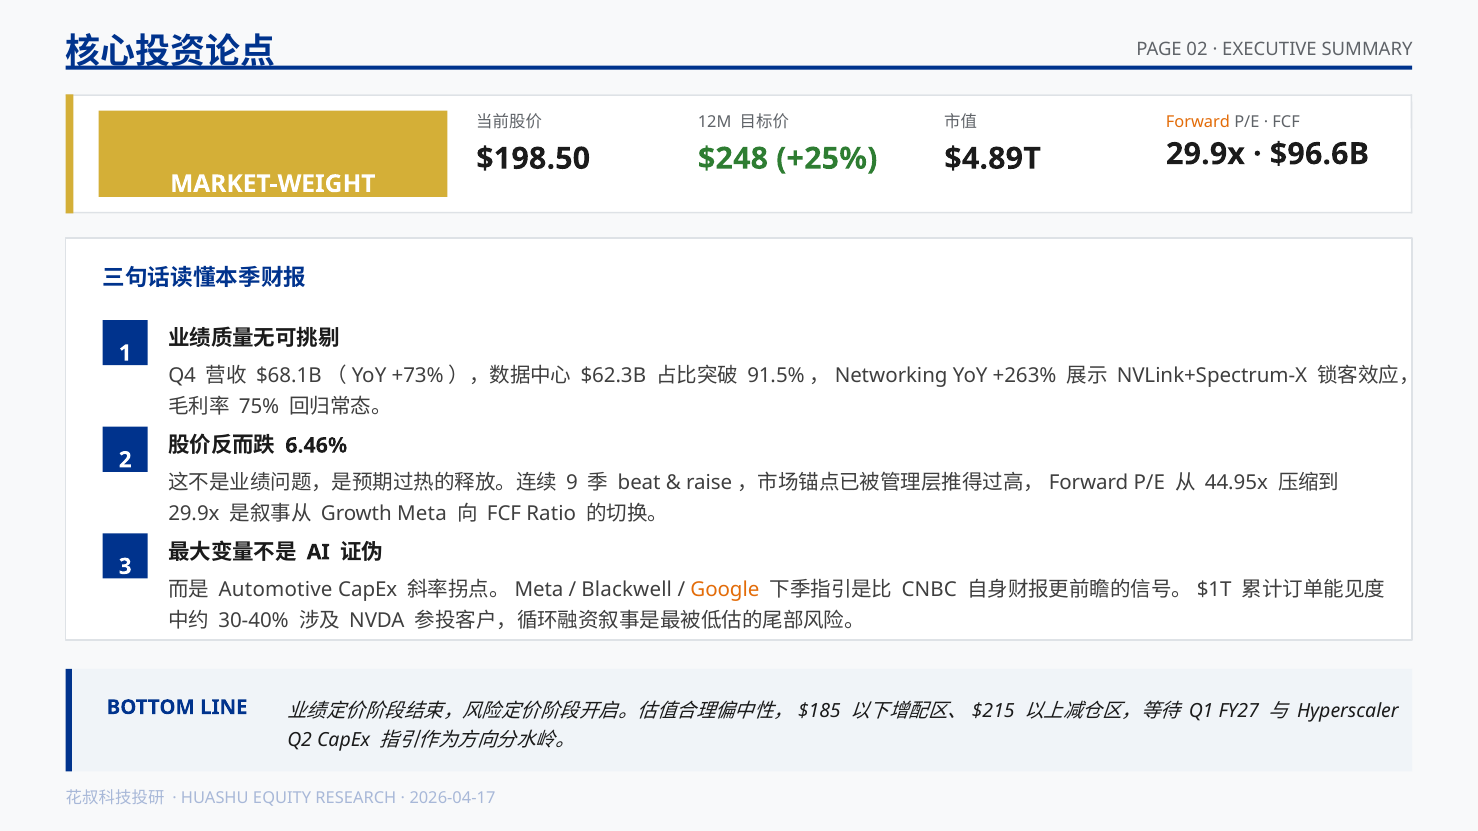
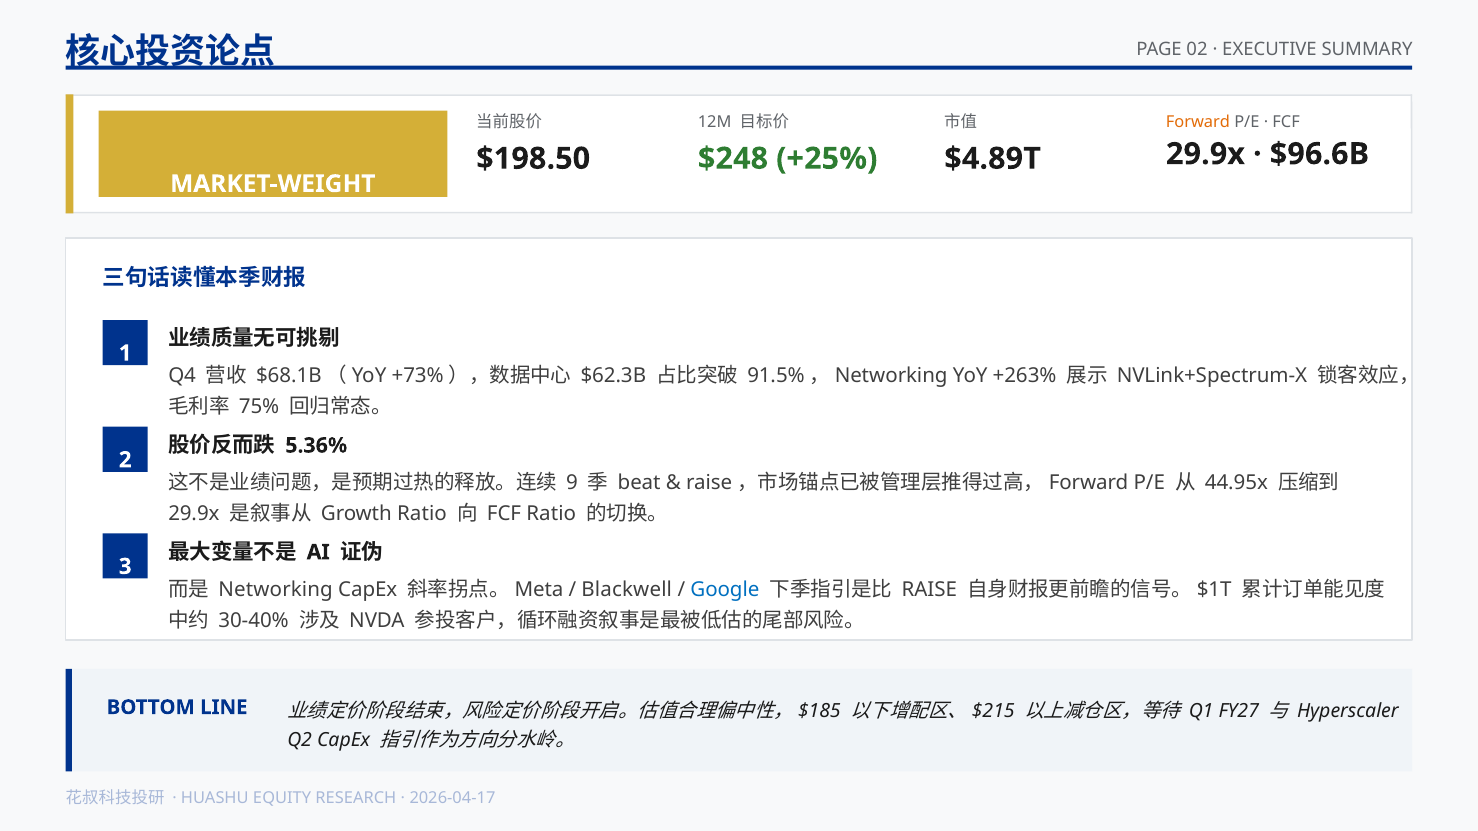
6.46%: 6.46% -> 5.36% (316, 446)
Growth Meta: Meta -> Ratio (422, 514)
Automotive: Automotive -> Networking (276, 590)
Google colour: orange -> blue (725, 590)
CNBC: CNBC -> RAISE (929, 590)
